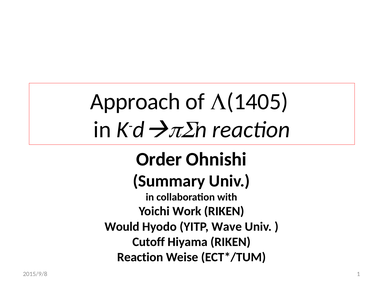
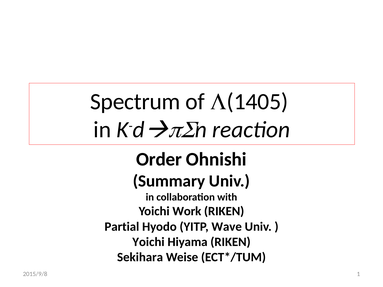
Approach: Approach -> Spectrum (135, 102)
Would: Would -> Partial (122, 227)
Cutoff: Cutoff -> Yoichi (148, 242)
Reaction: Reaction -> Sekihara (140, 257)
